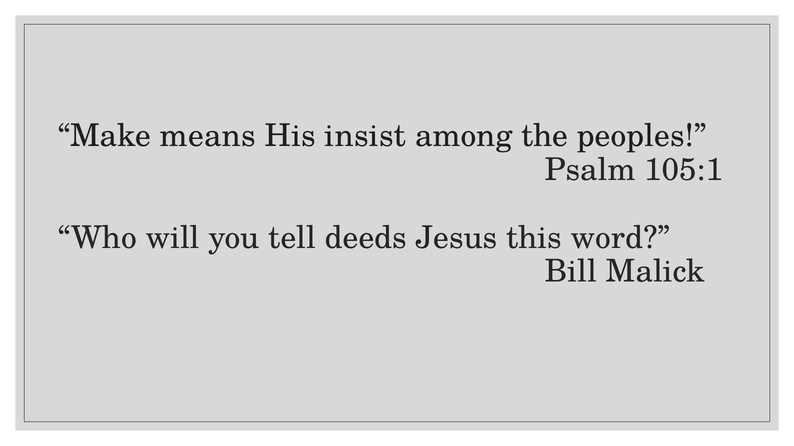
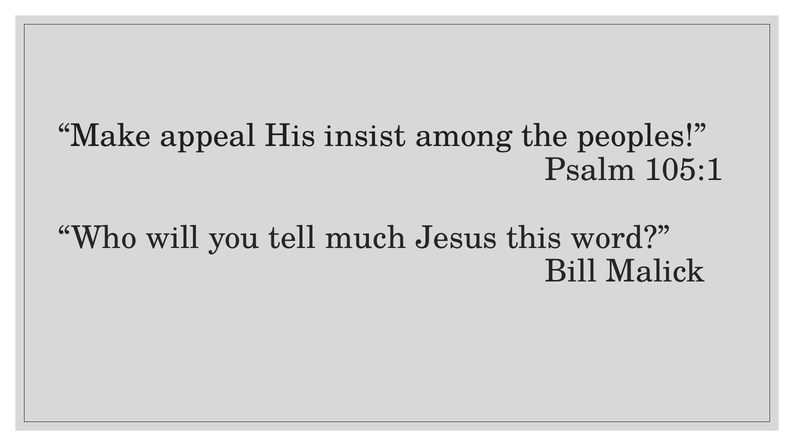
means: means -> appeal (208, 136)
deeds: deeds -> much (366, 238)
